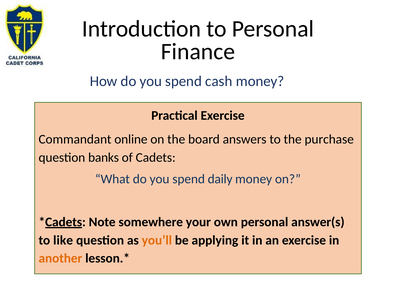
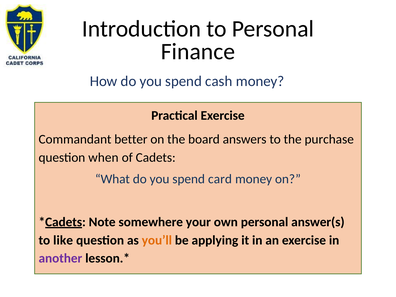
online: online -> better (131, 139)
banks: banks -> when (103, 157)
daily: daily -> card (220, 179)
another colour: orange -> purple (60, 258)
